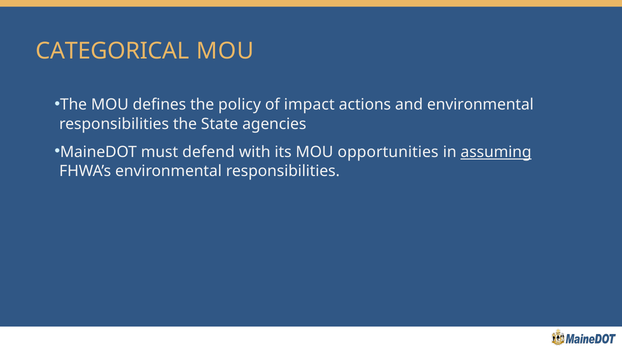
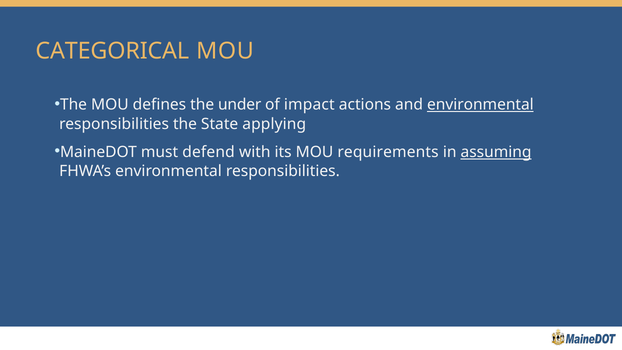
policy: policy -> under (240, 105)
environmental underline: none -> present (480, 105)
agencies: agencies -> applying (274, 124)
opportunities: opportunities -> requirements (388, 152)
